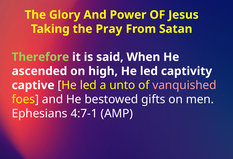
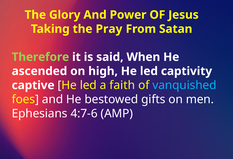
unto: unto -> faith (122, 85)
vanquished colour: pink -> light blue (184, 85)
4:7-1: 4:7-1 -> 4:7-6 (84, 113)
